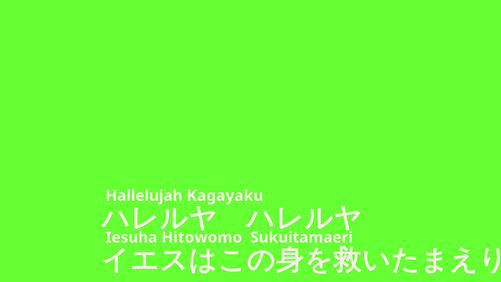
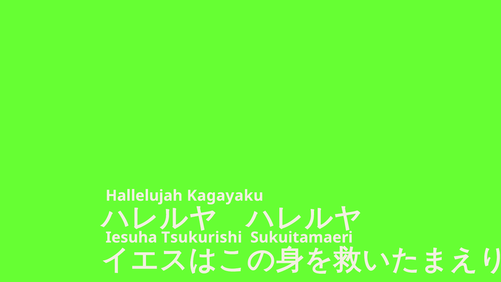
Hitowomo: Hitowomo -> Tsukurishi (202, 237)
